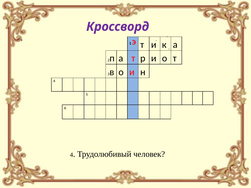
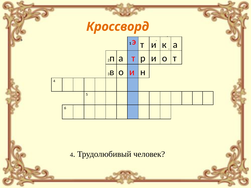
Кроссворд colour: purple -> orange (118, 27)
